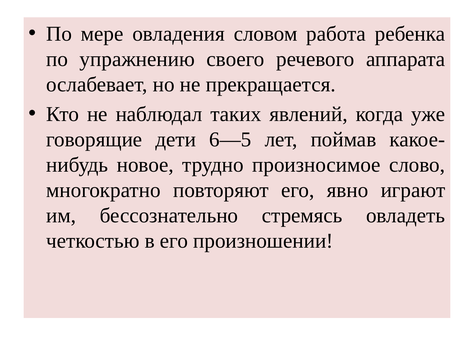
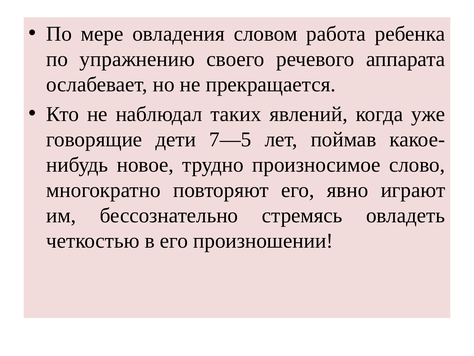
6—5: 6—5 -> 7—5 (230, 139)
